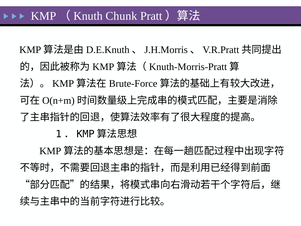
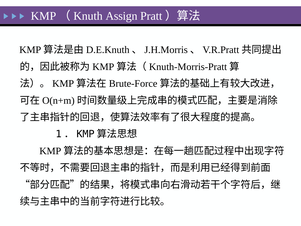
Chunk: Chunk -> Assign (121, 16)
